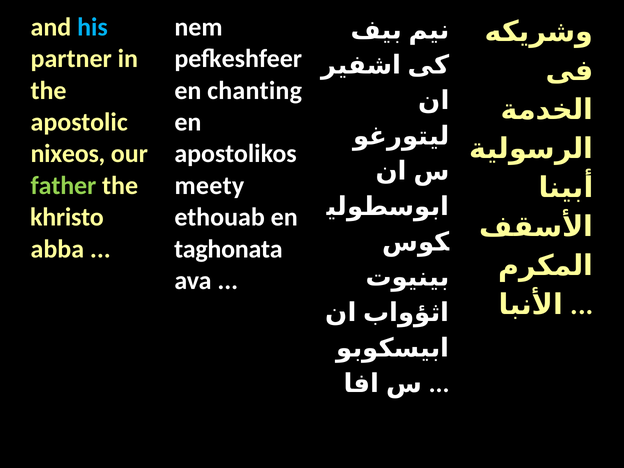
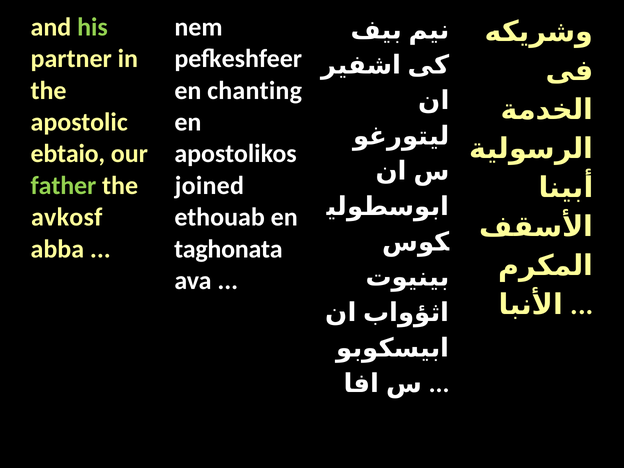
his colour: light blue -> light green (93, 27)
nixeos: nixeos -> ebtaio (68, 154)
meety: meety -> joined (209, 186)
khristo: khristo -> avkosf (67, 217)
